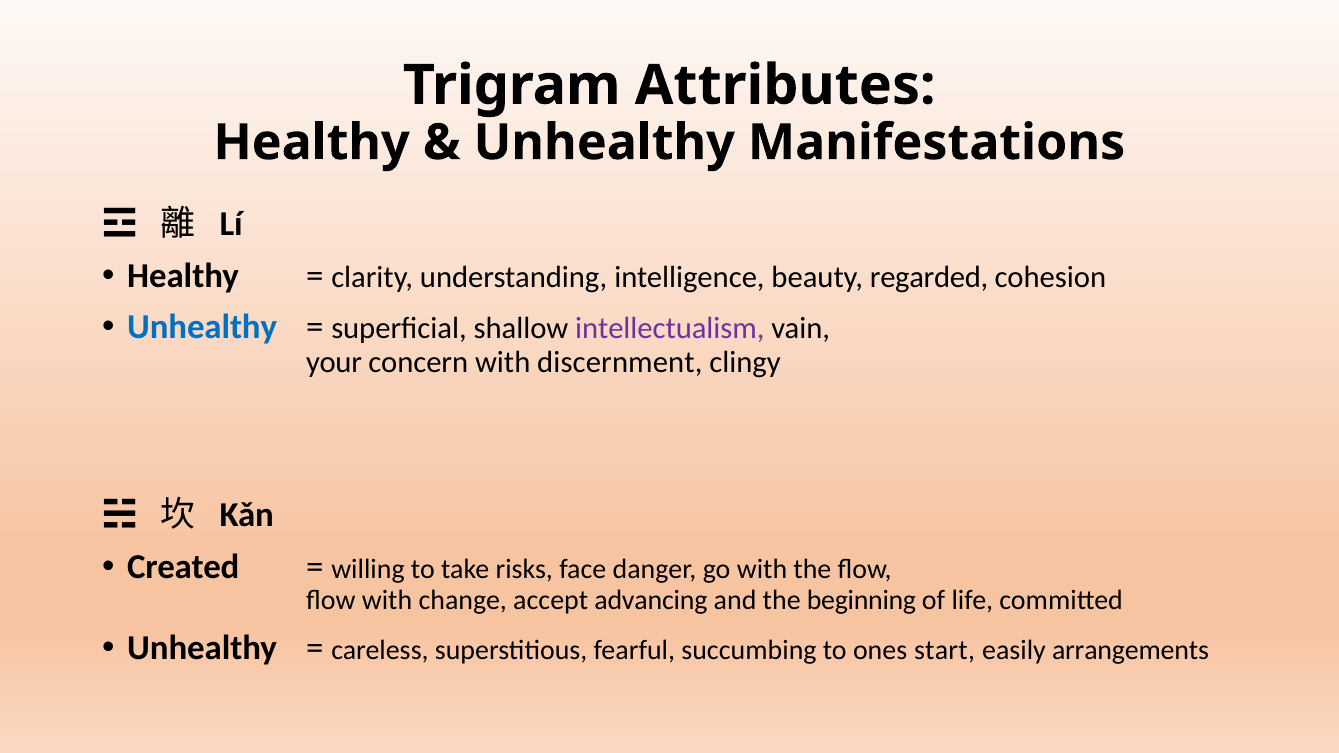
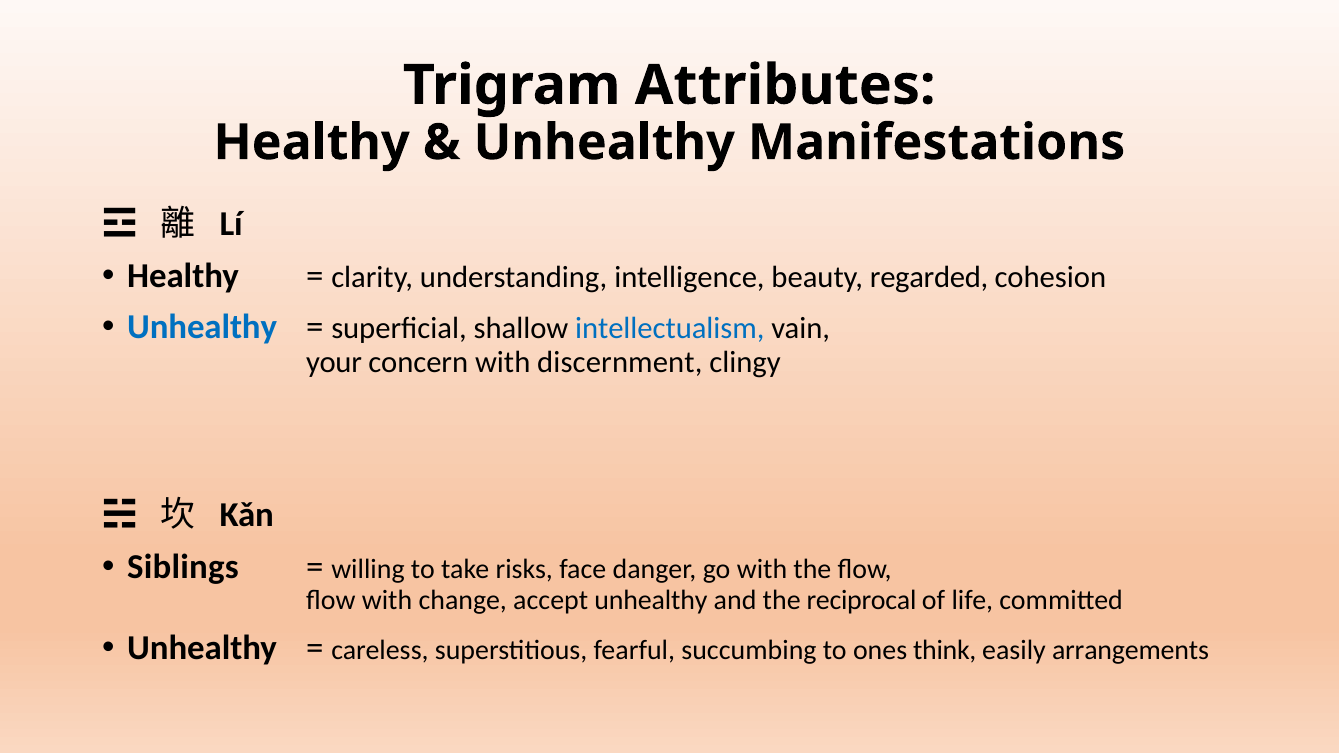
intellectualism colour: purple -> blue (670, 329)
Created: Created -> Siblings (183, 567)
accept advancing: advancing -> unhealthy (651, 601)
beginning: beginning -> reciprocal (861, 601)
start: start -> think (945, 651)
